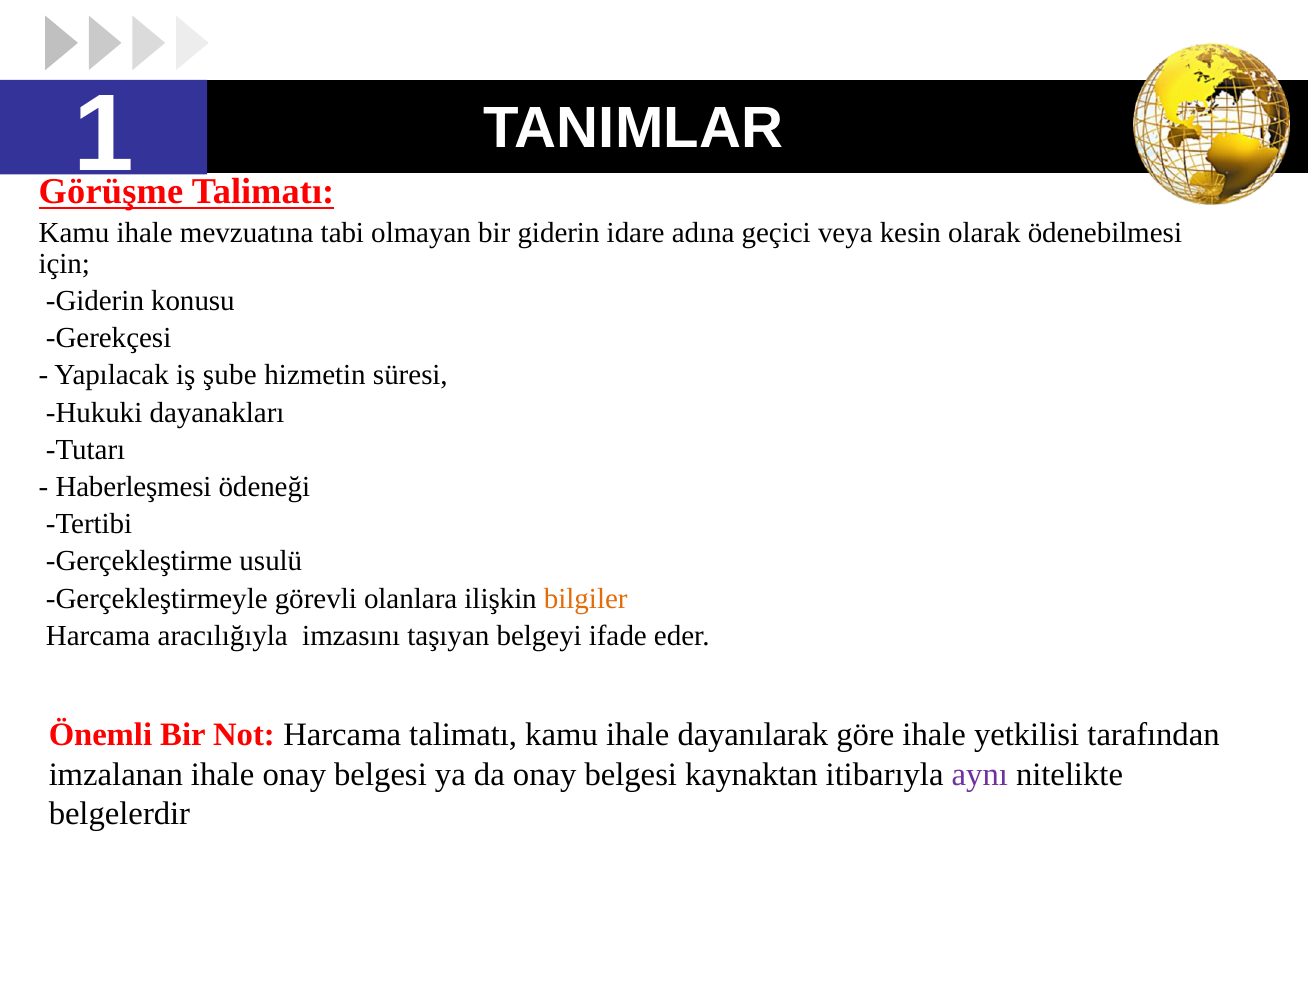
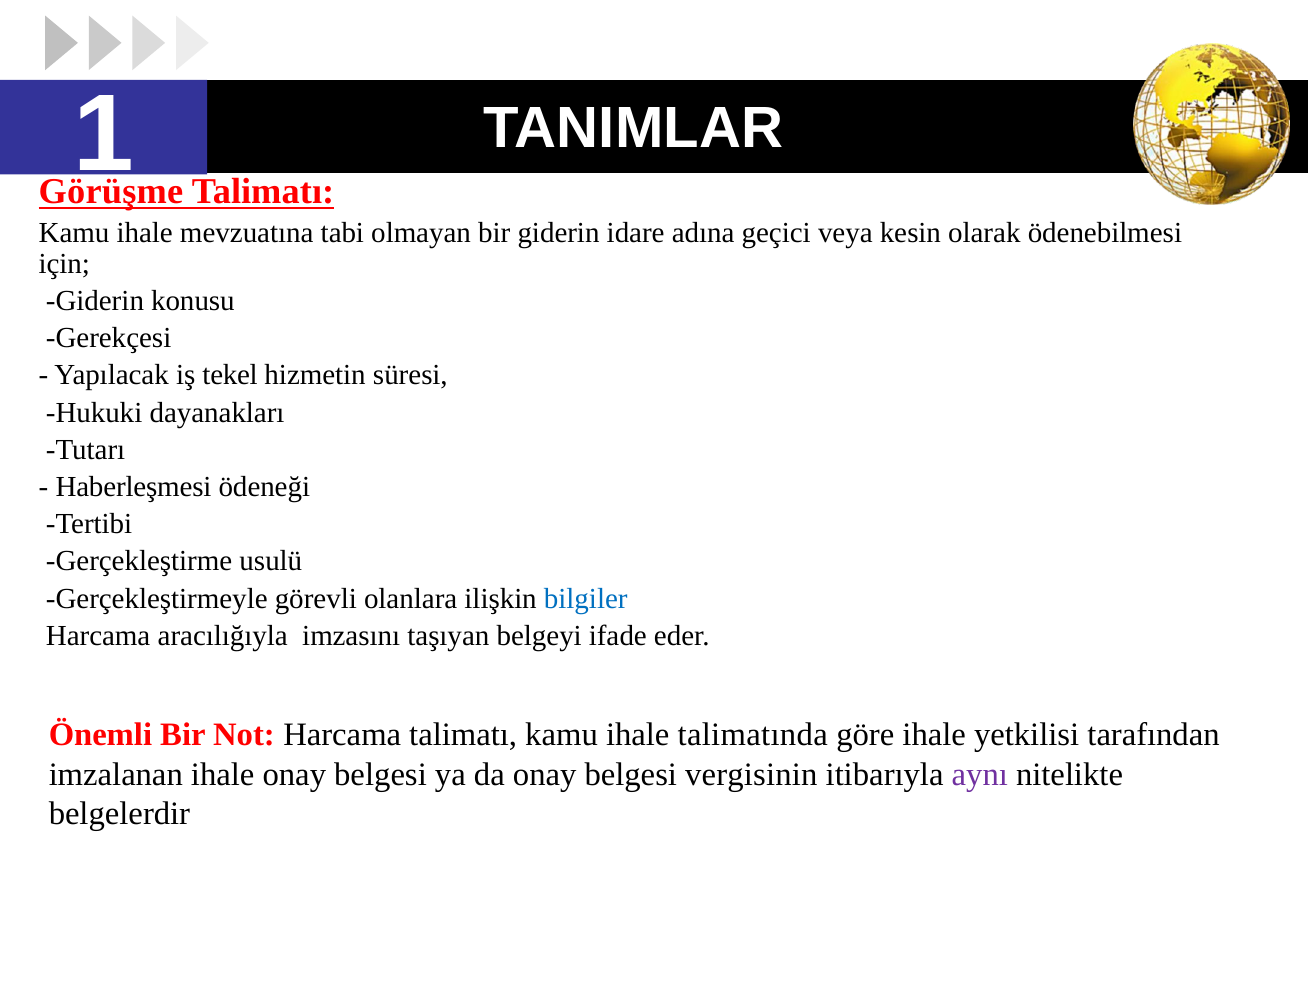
şube: şube -> tekel (230, 375)
bilgiler colour: orange -> blue (586, 598)
dayanılarak: dayanılarak -> talimatında (753, 735)
kaynaktan: kaynaktan -> vergisinin (751, 774)
